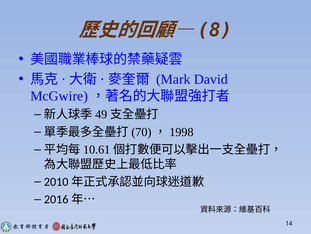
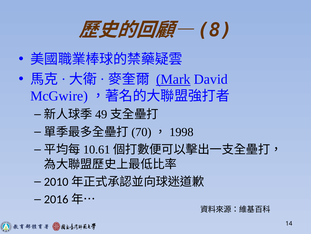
Mark underline: none -> present (173, 79)
